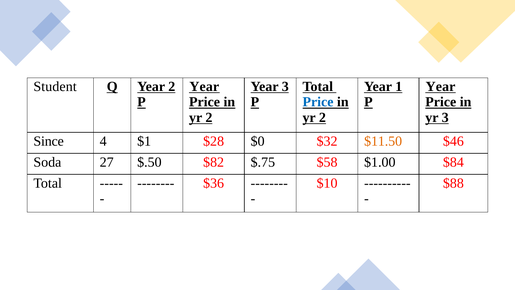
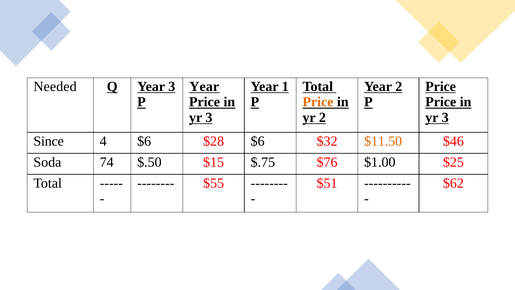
Student: Student -> Needed (55, 86)
Year 2: 2 -> 3 (172, 86)
Year 3: 3 -> 1 (285, 86)
Year 1: 1 -> 2 (399, 86)
Year: Year -> Price (441, 86)
Price colour: blue -> orange (318, 102)
2: 2 -> 3 (209, 117)
4 $1: $1 -> $6 (144, 141)
$28 $0: $0 -> $6 (258, 141)
27: 27 -> 74 (107, 162)
$82: $82 -> $15 (214, 162)
$58: $58 -> $76 (327, 162)
$84: $84 -> $25 (453, 162)
$36: $36 -> $55 (214, 183)
$10: $10 -> $51 (327, 183)
$88: $88 -> $62 (453, 183)
